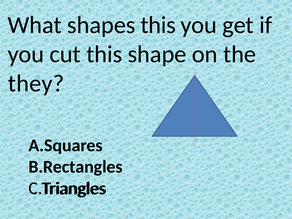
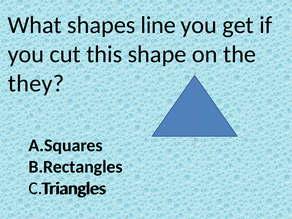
shapes this: this -> line (158, 25)
